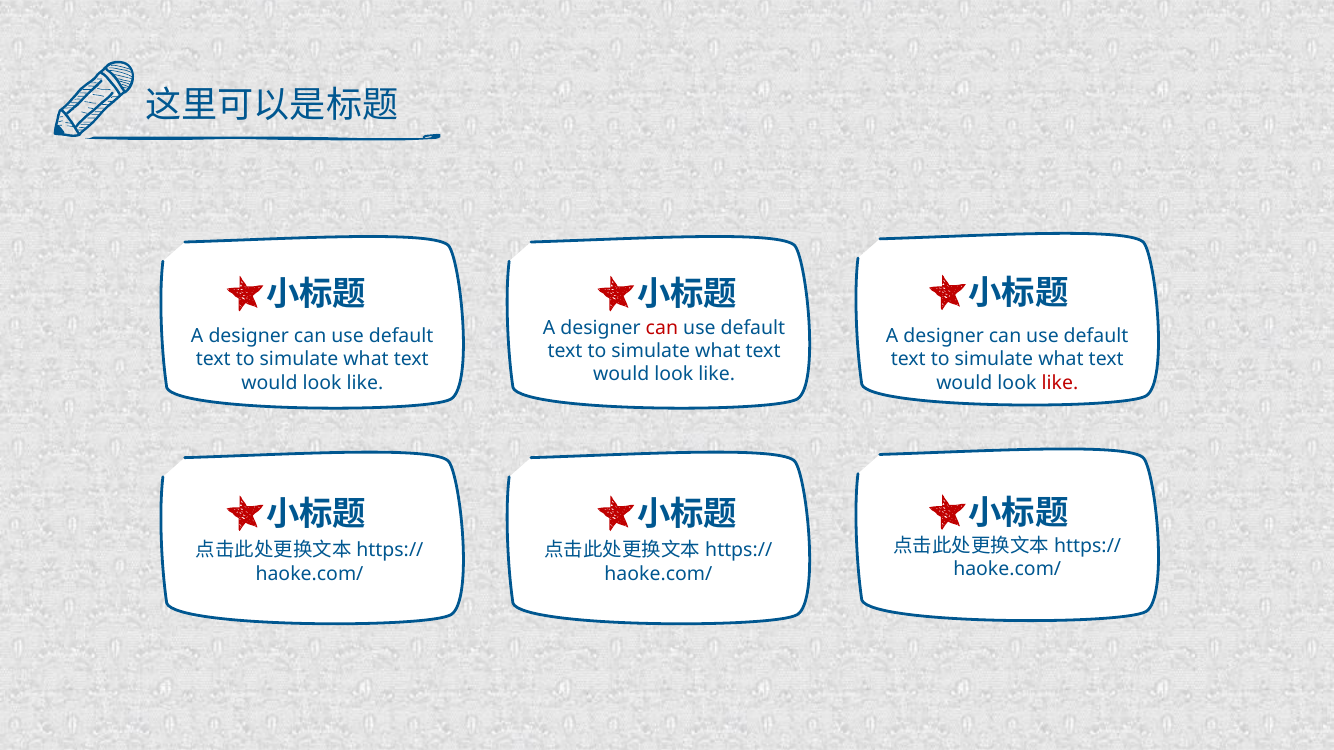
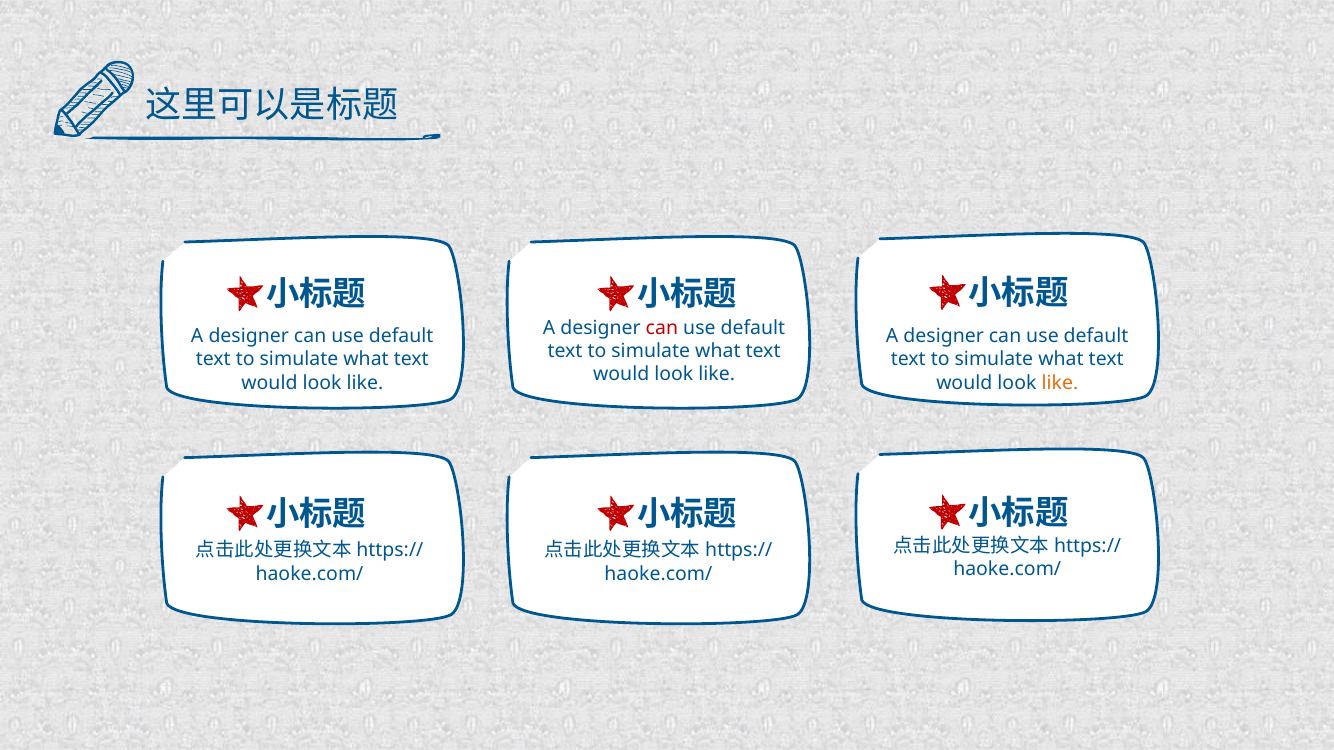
like colour: red -> orange (1060, 383)
